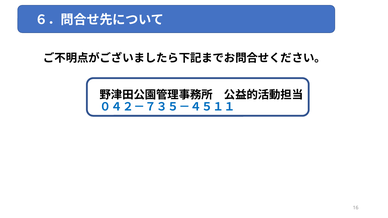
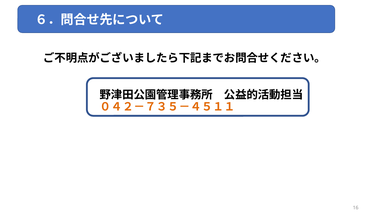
０４２－７３５－４５１１ colour: blue -> orange (167, 107)
